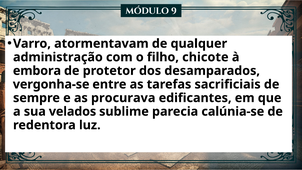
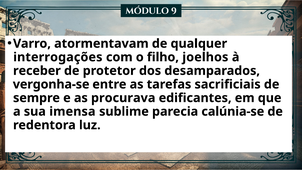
administração: administração -> interrogações (58, 57)
chicote: chicote -> joelhos (205, 57)
embora: embora -> receber (37, 71)
velados: velados -> imensa (72, 111)
